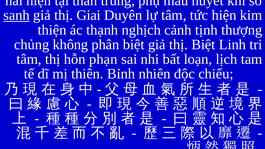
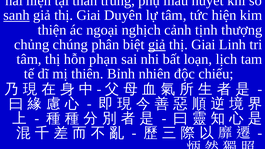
thạnh: thạnh -> ngoại (102, 30)
không: không -> chúng (70, 45)
giả underline: none -> present (157, 45)
Biệt: Biệt -> Giai (203, 45)
